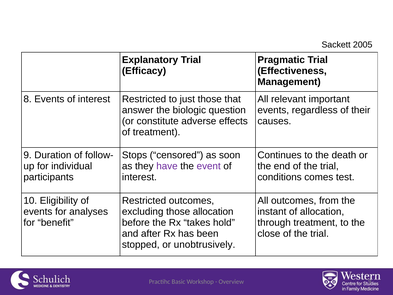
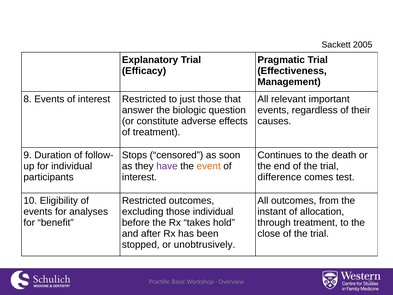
event colour: purple -> orange (209, 166)
conditions: conditions -> difference (280, 177)
those allocation: allocation -> individual (213, 211)
